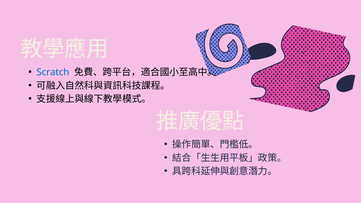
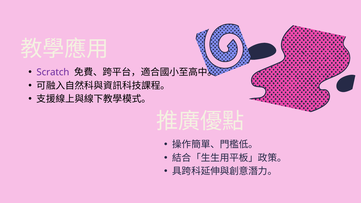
Scratch colour: blue -> purple (53, 72)
